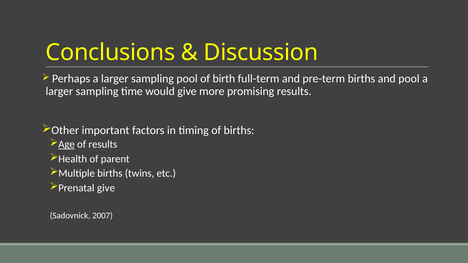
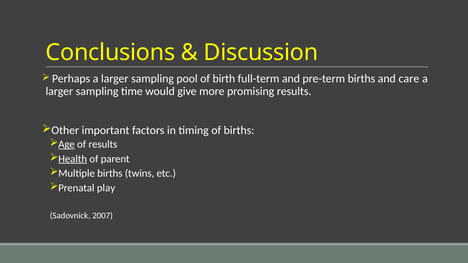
and pool: pool -> care (409, 79)
Health underline: none -> present (73, 159)
Prenatal give: give -> play (106, 188)
